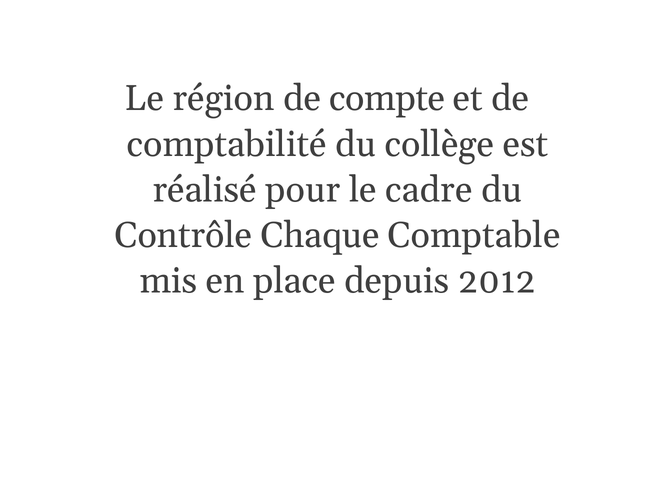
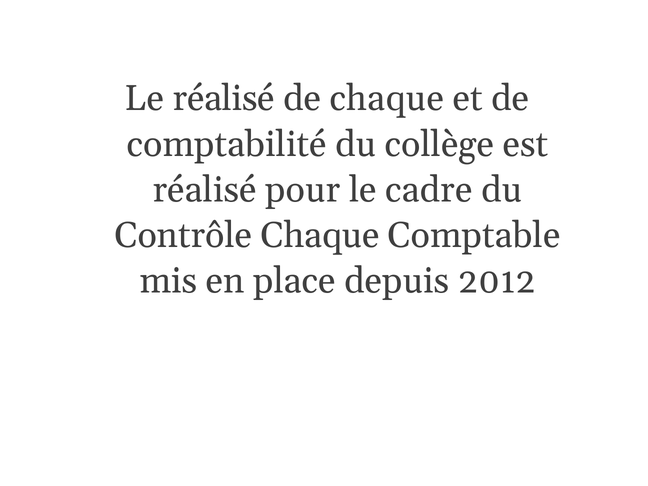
Le région: région -> réalisé (224, 99)
de compte: compte -> chaque (387, 99)
